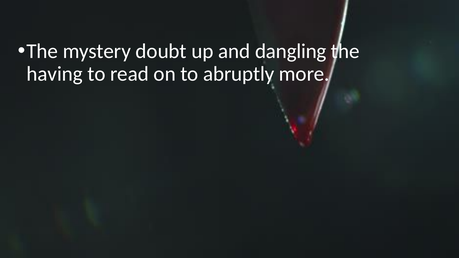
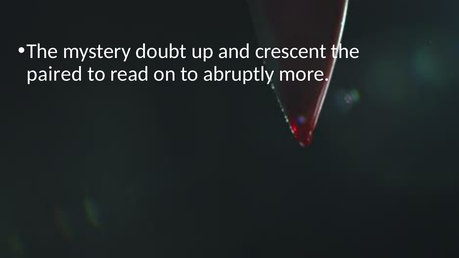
dangling: dangling -> crescent (291, 51)
having: having -> paired (54, 74)
